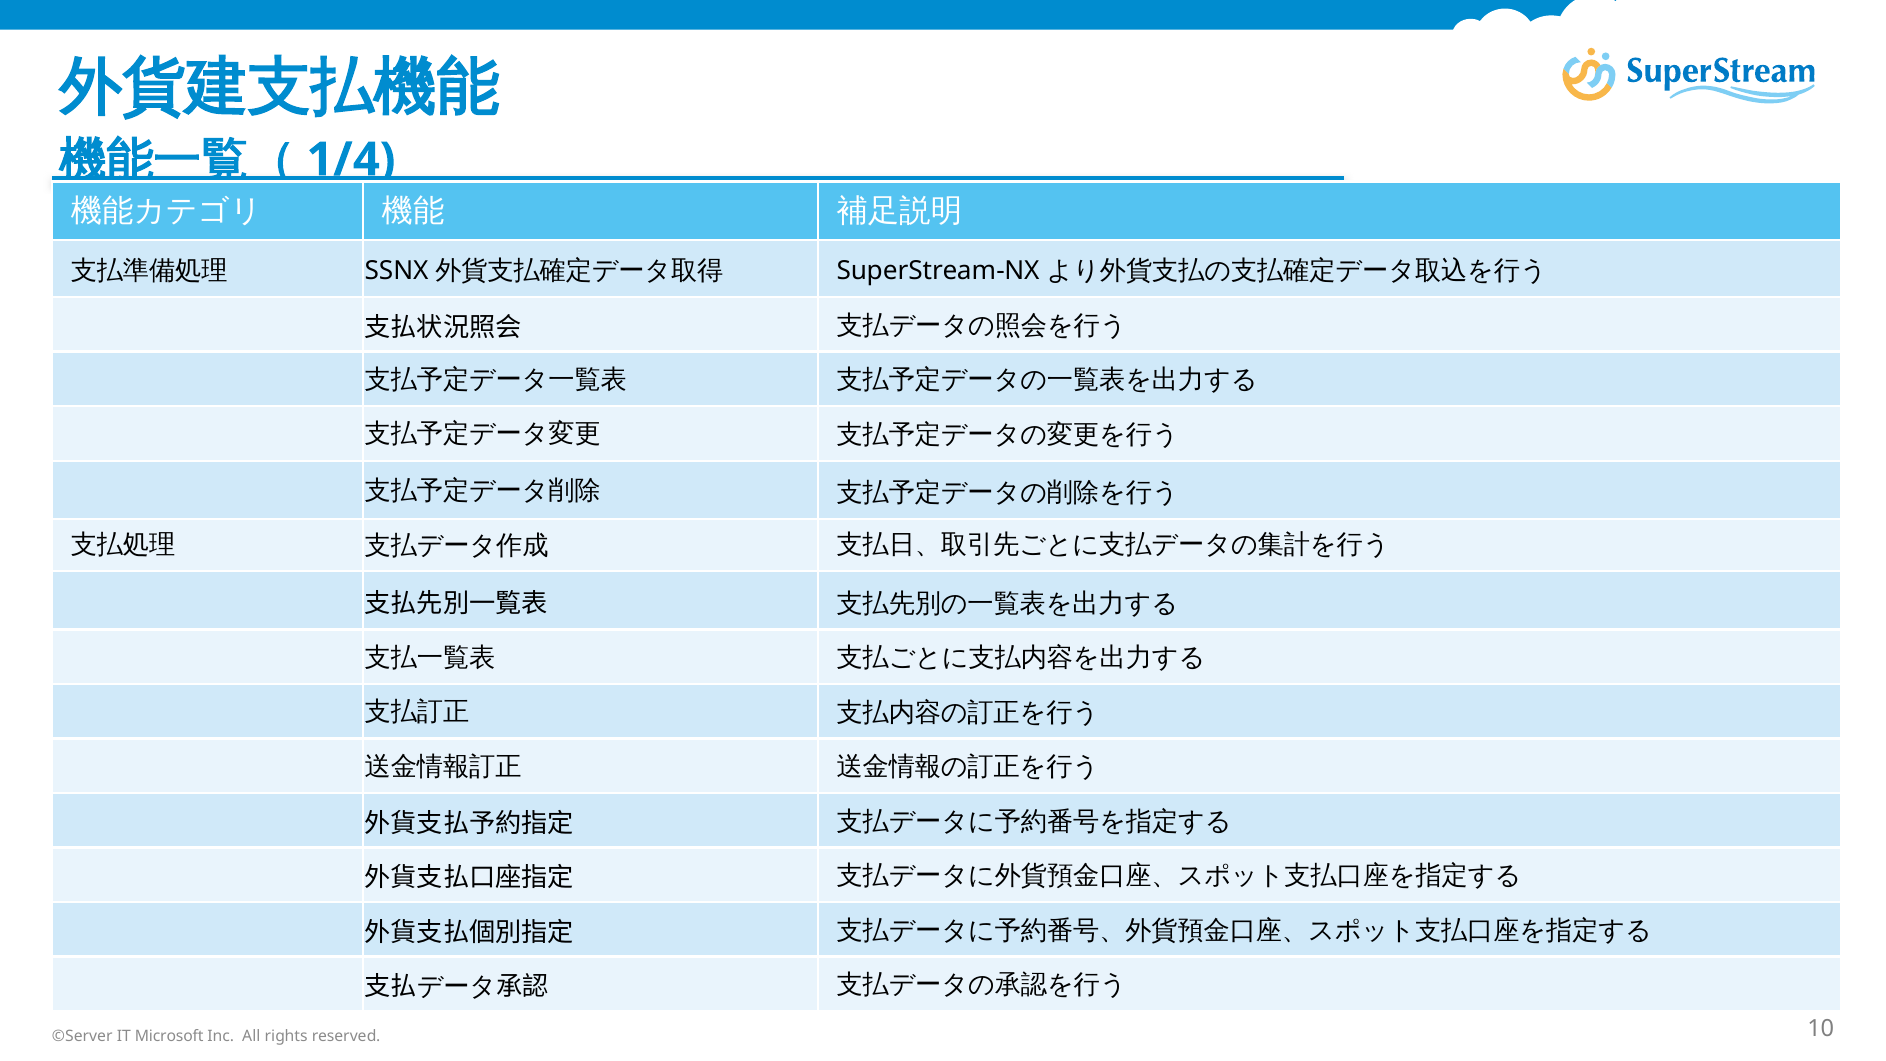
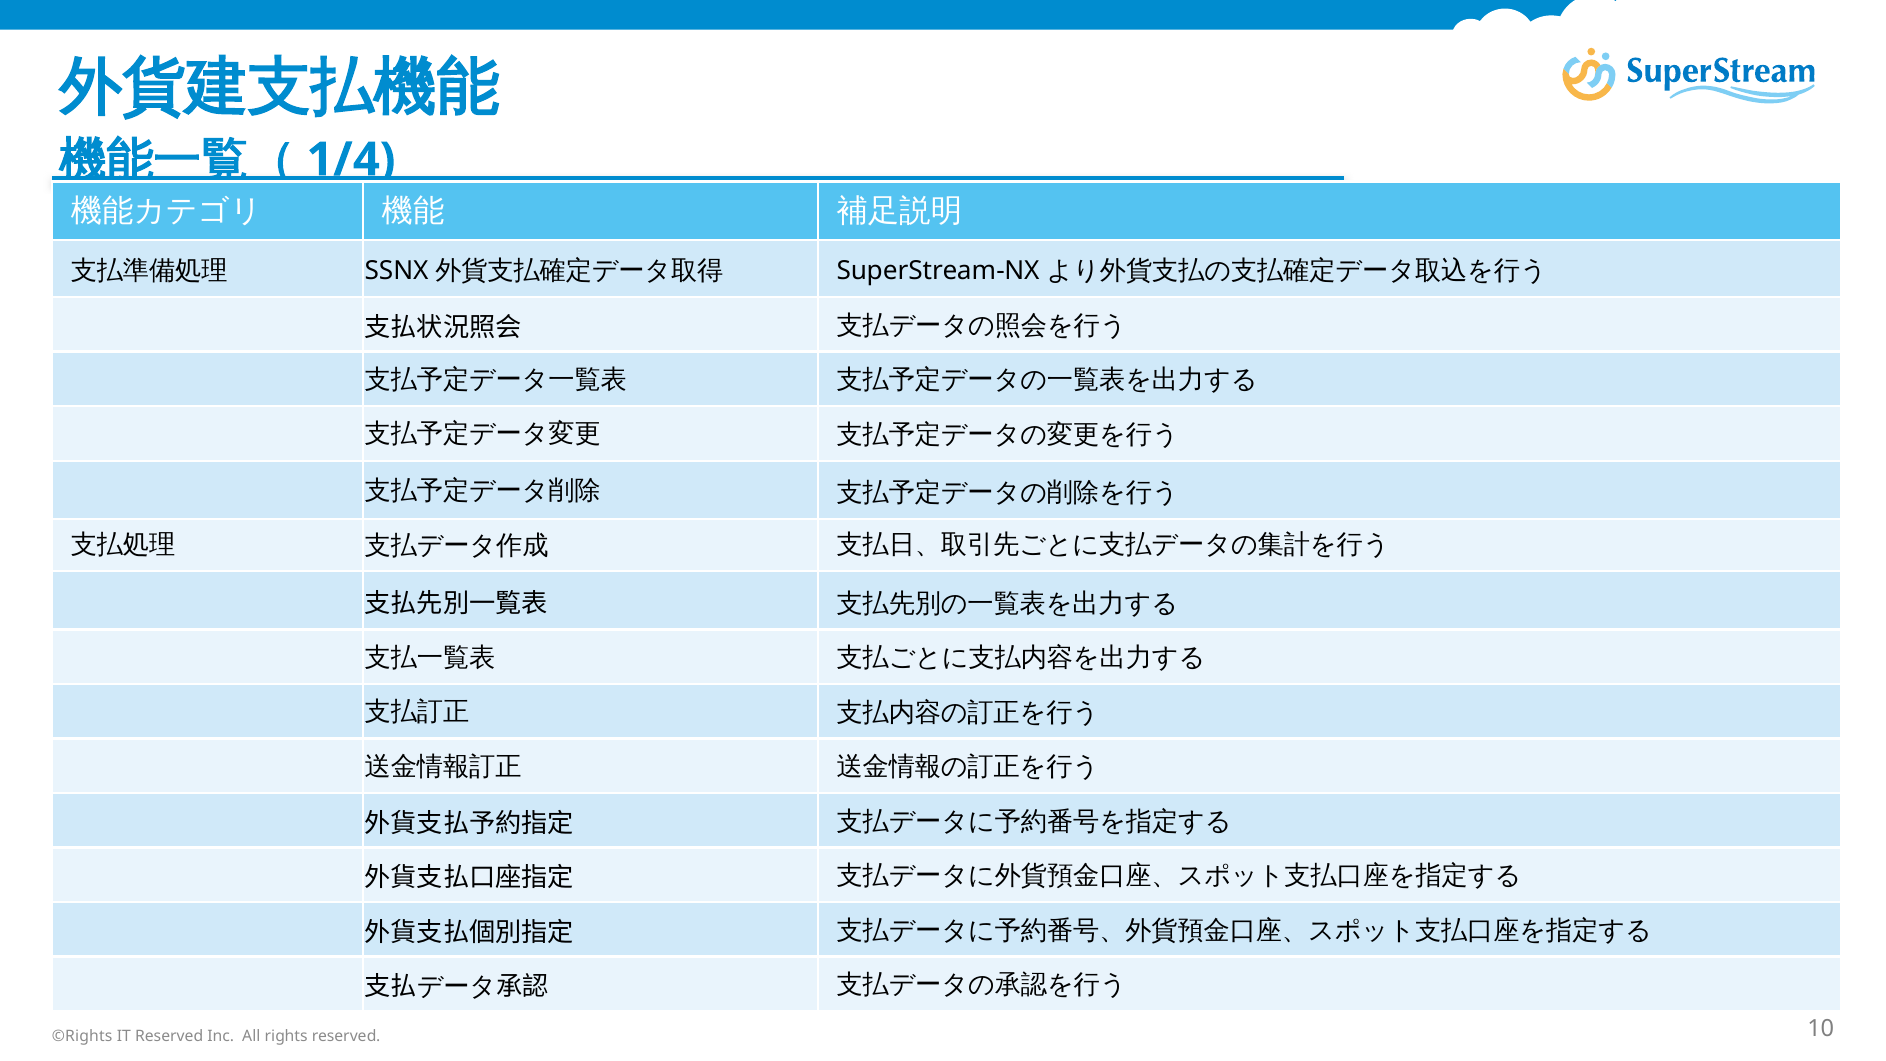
©Server: ©Server -> ©Rights (82, 1037)
IT Microsoft: Microsoft -> Reserved (169, 1037)
